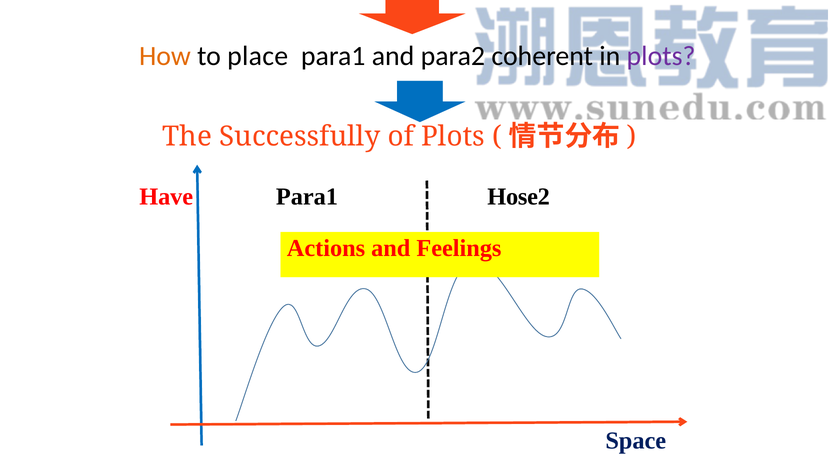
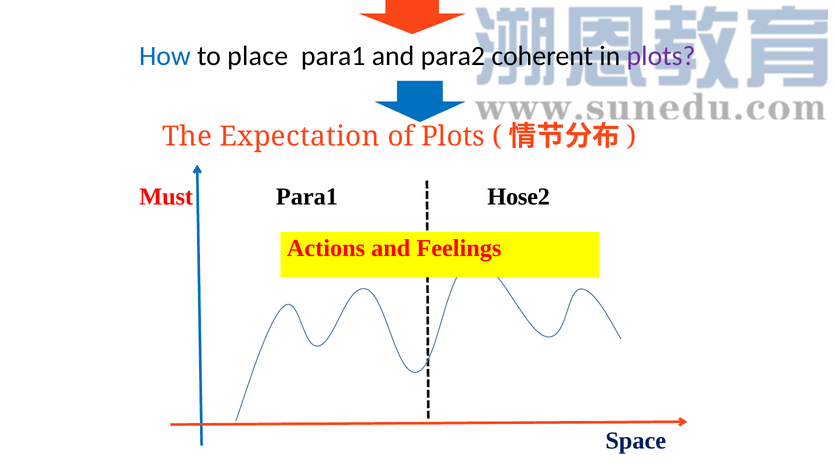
How colour: orange -> blue (165, 56)
Successfully: Successfully -> Expectation (300, 137)
Have: Have -> Must (166, 197)
